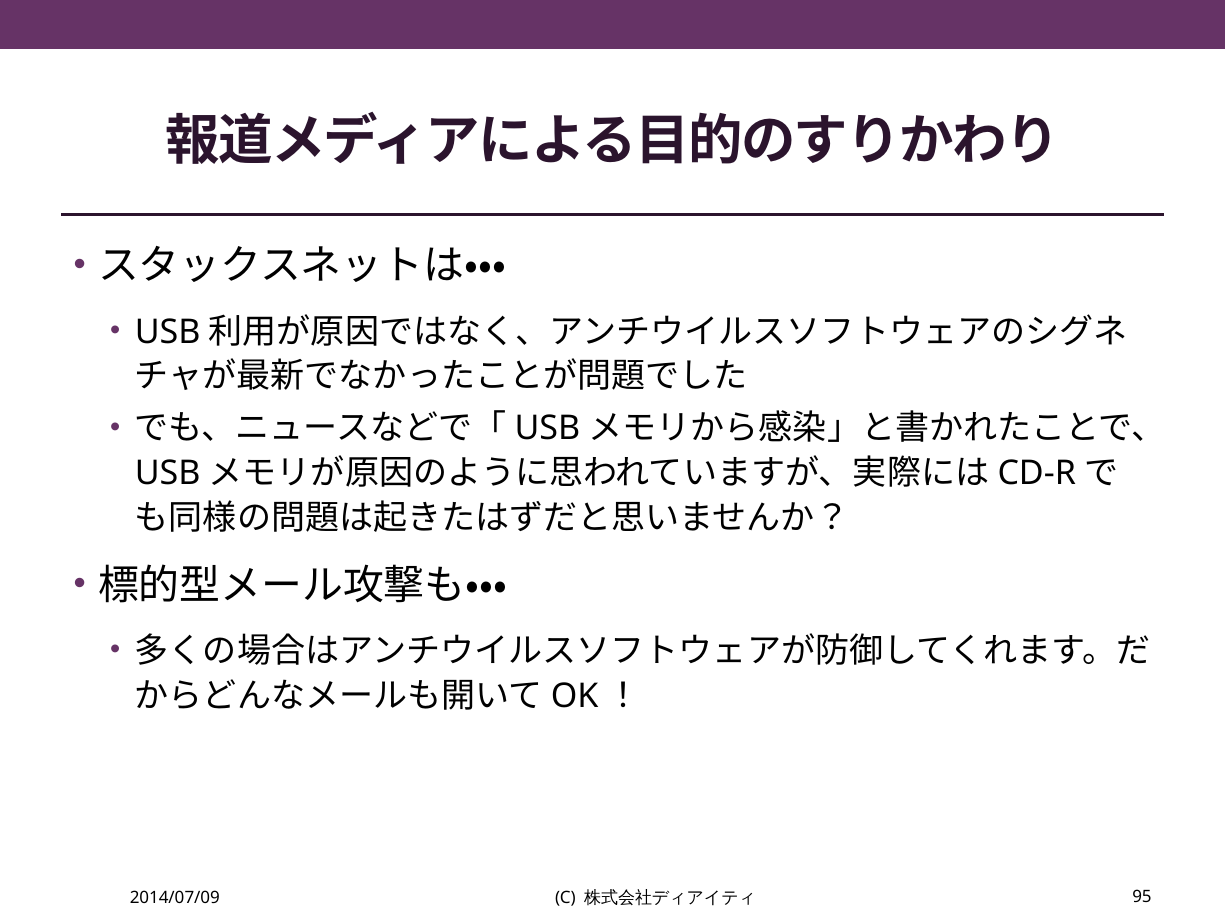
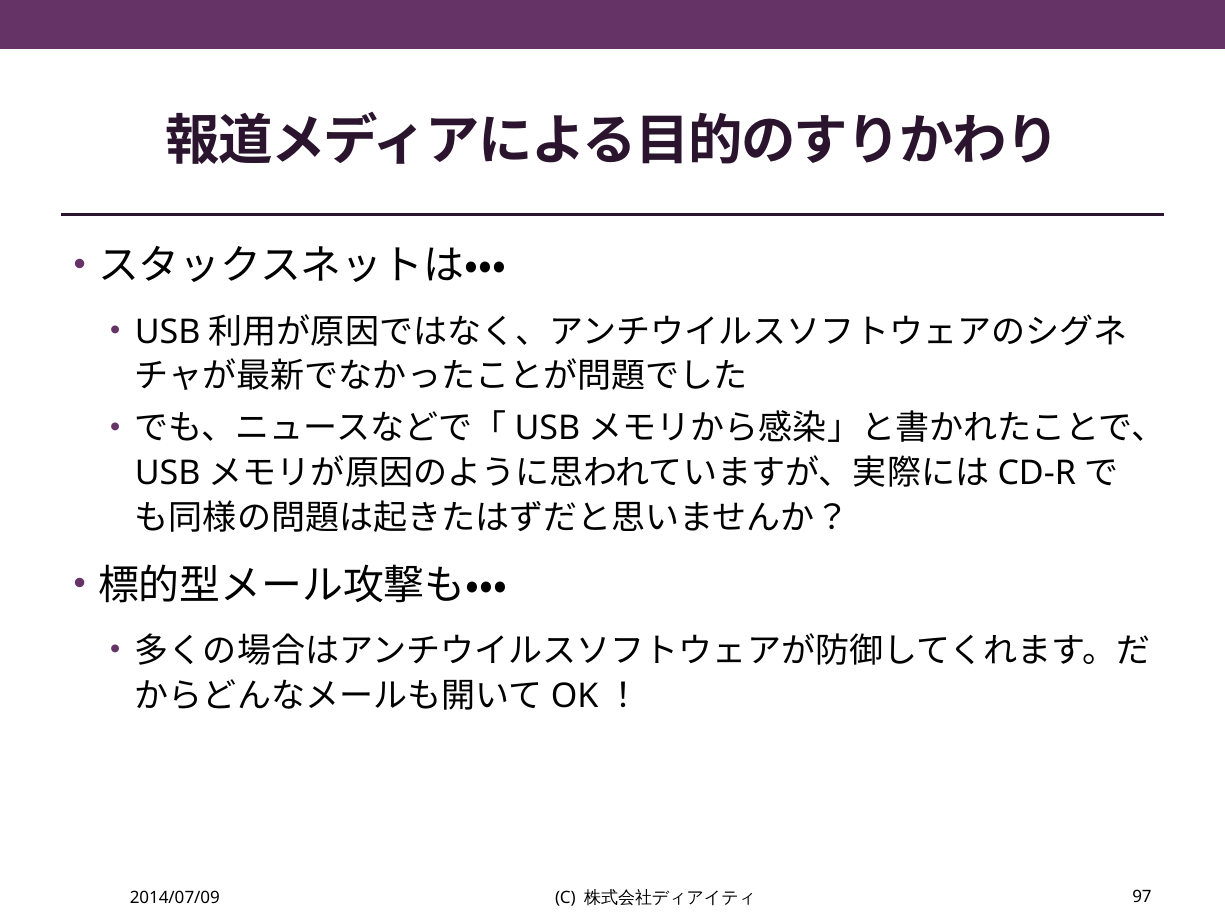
95: 95 -> 97 (1142, 897)
